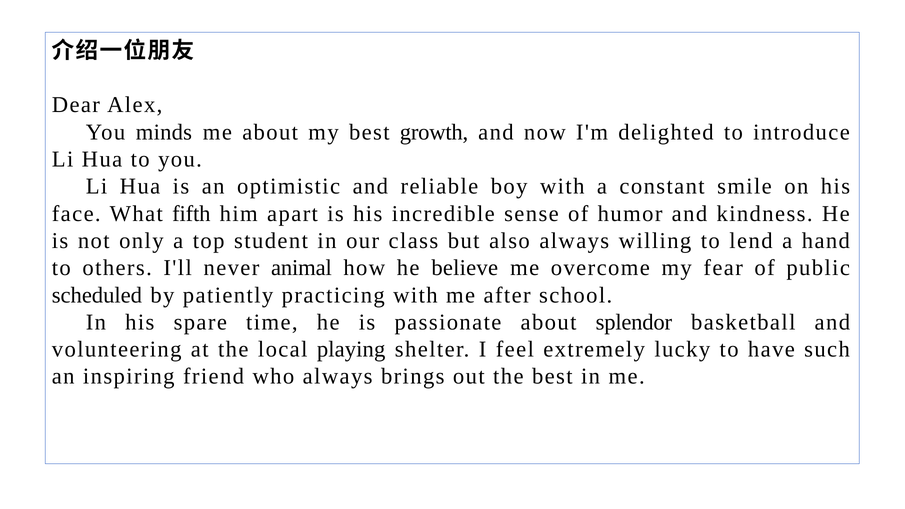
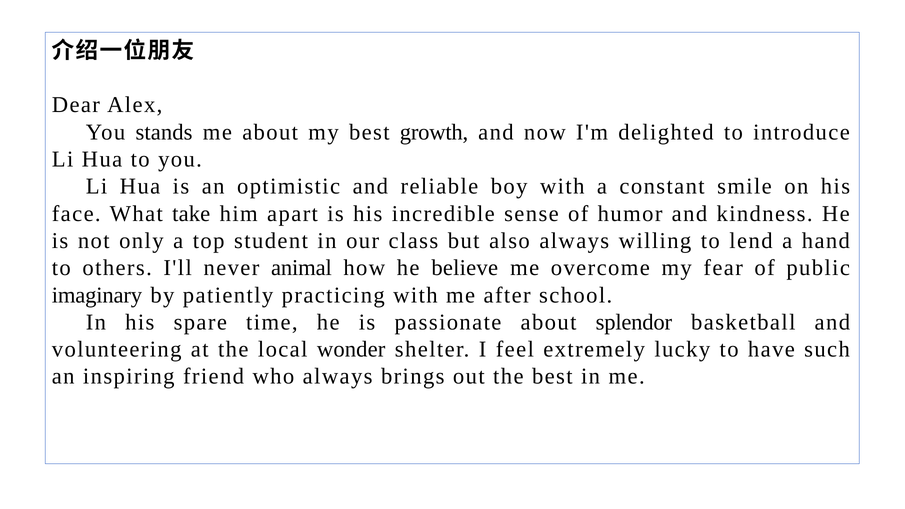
minds: minds -> stands (164, 132)
fifth: fifth -> take (191, 214)
scheduled: scheduled -> imaginary (97, 295)
playing: playing -> wonder (351, 349)
